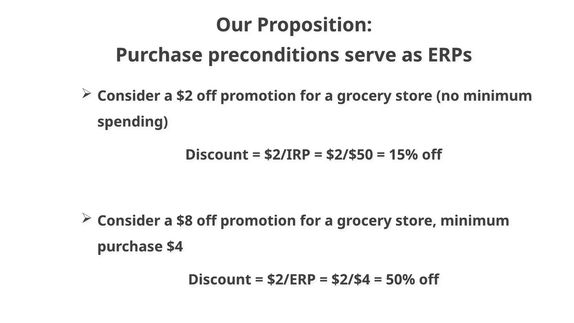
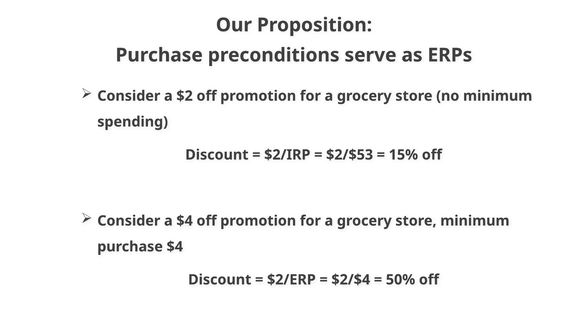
$2/$50: $2/$50 -> $2/$53 (350, 155)
a $8: $8 -> $4 (185, 221)
